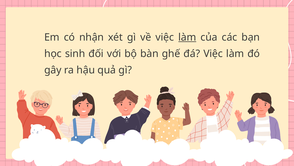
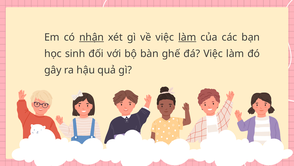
nhận underline: none -> present (92, 37)
